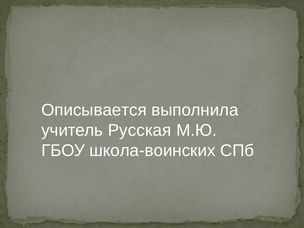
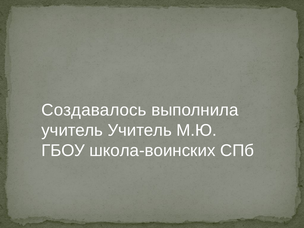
Описывается: Описывается -> Создавалось (94, 110)
учитель Русская: Русская -> Учитель (140, 130)
